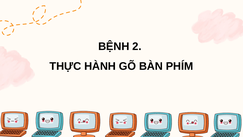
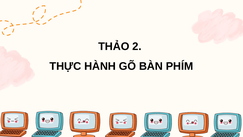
BỆNH: BỆNH -> THẢO (114, 46)
